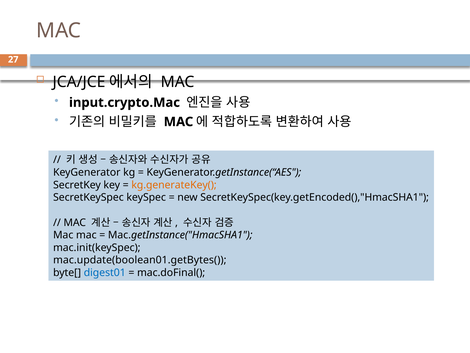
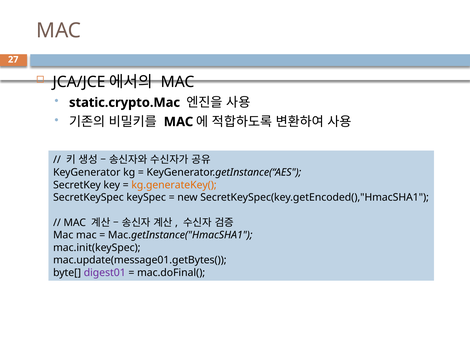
input.crypto.Mac: input.crypto.Mac -> static.crypto.Mac (125, 102)
mac.update(boolean01.getBytes(: mac.update(boolean01.getBytes( -> mac.update(message01.getBytes( (140, 260)
digest01 colour: blue -> purple (105, 272)
